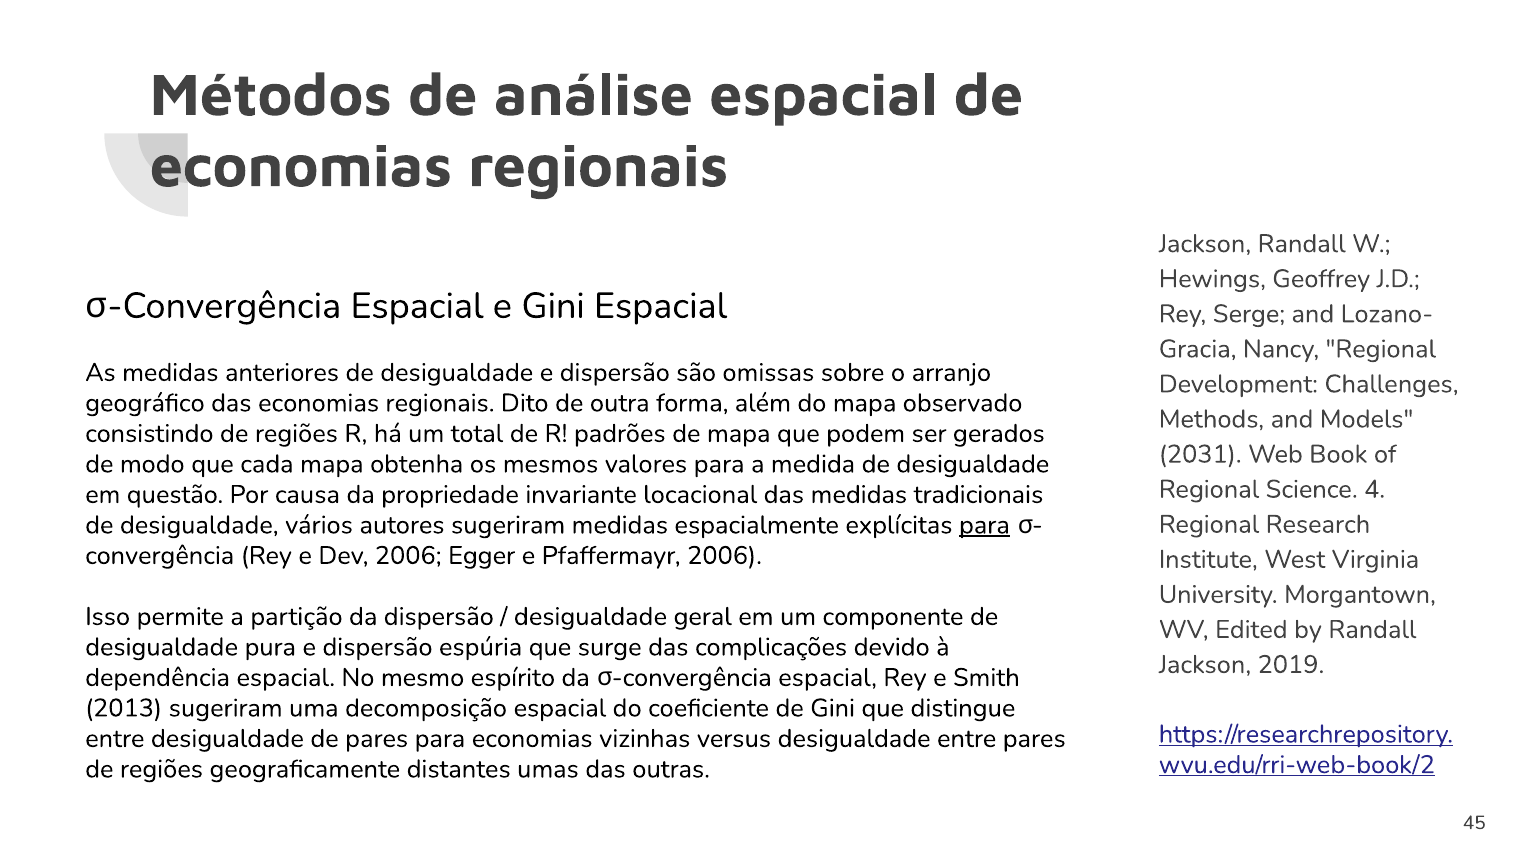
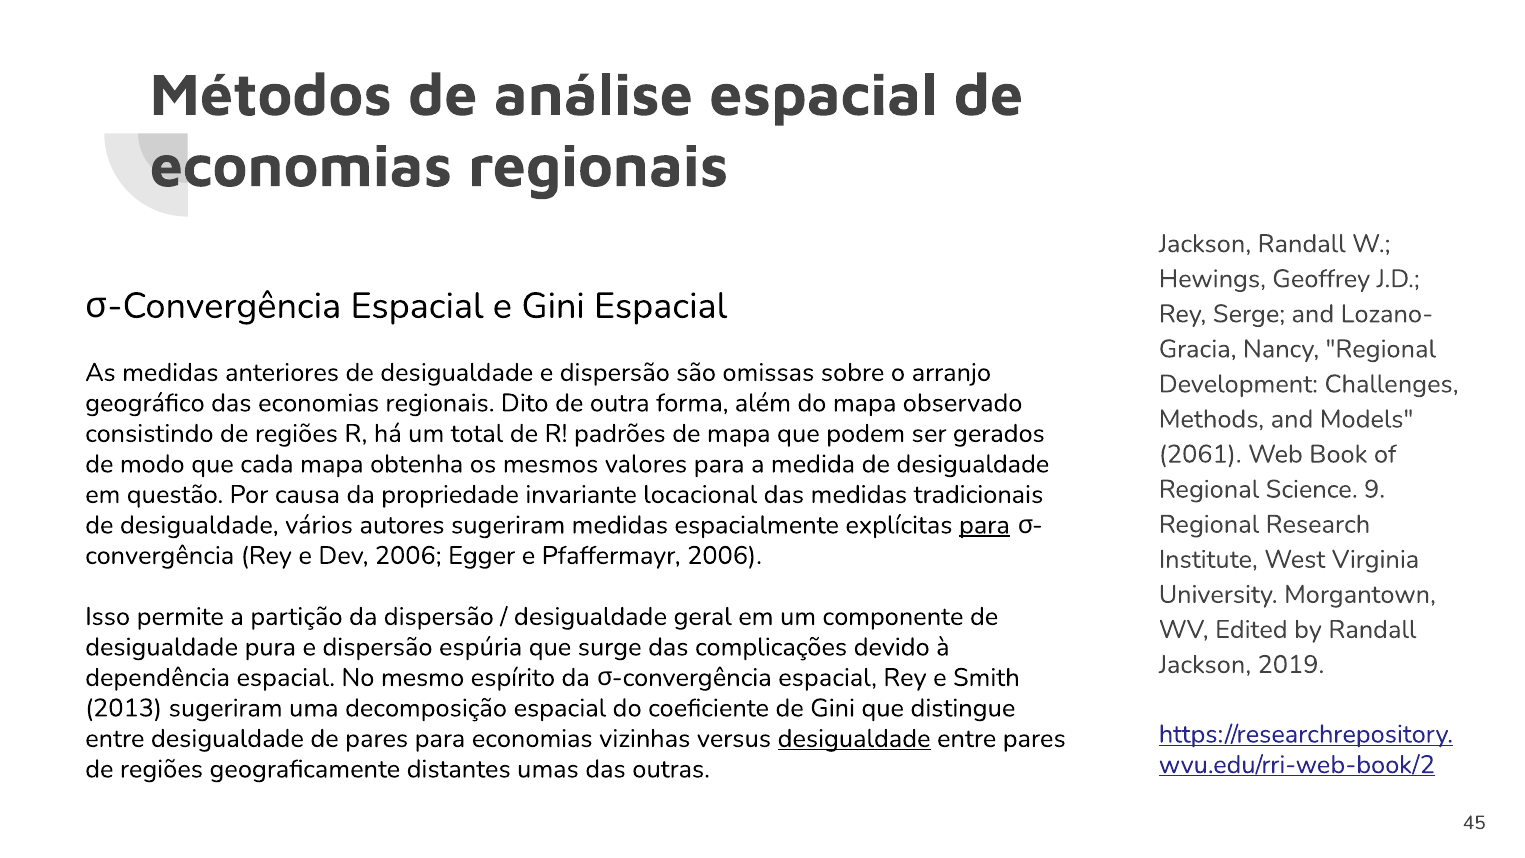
2031: 2031 -> 2061 (1200, 454)
4: 4 -> 9 (1375, 489)
desigualdade underline: none -> present (854, 738)
